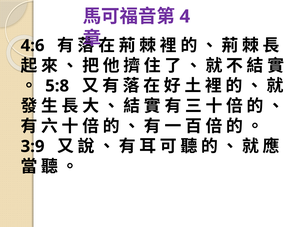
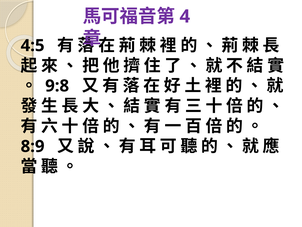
4:6: 4:6 -> 4:5 (33, 45)
5:8: 5:8 -> 9:8 (57, 86)
3:9: 3:9 -> 8:9 (33, 146)
